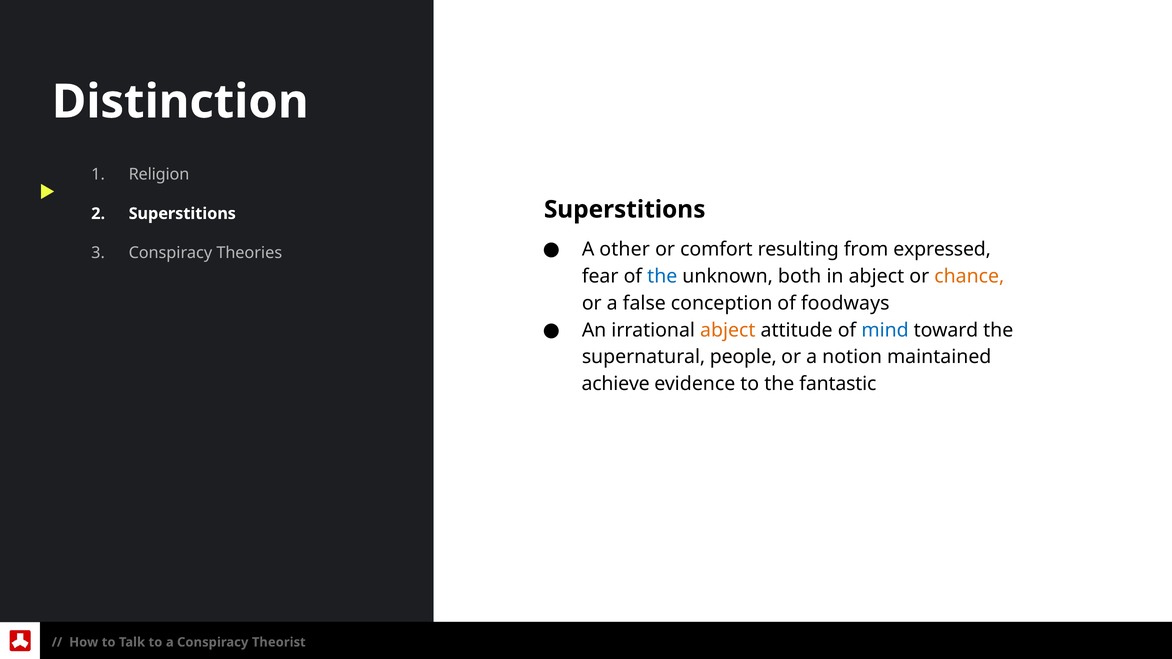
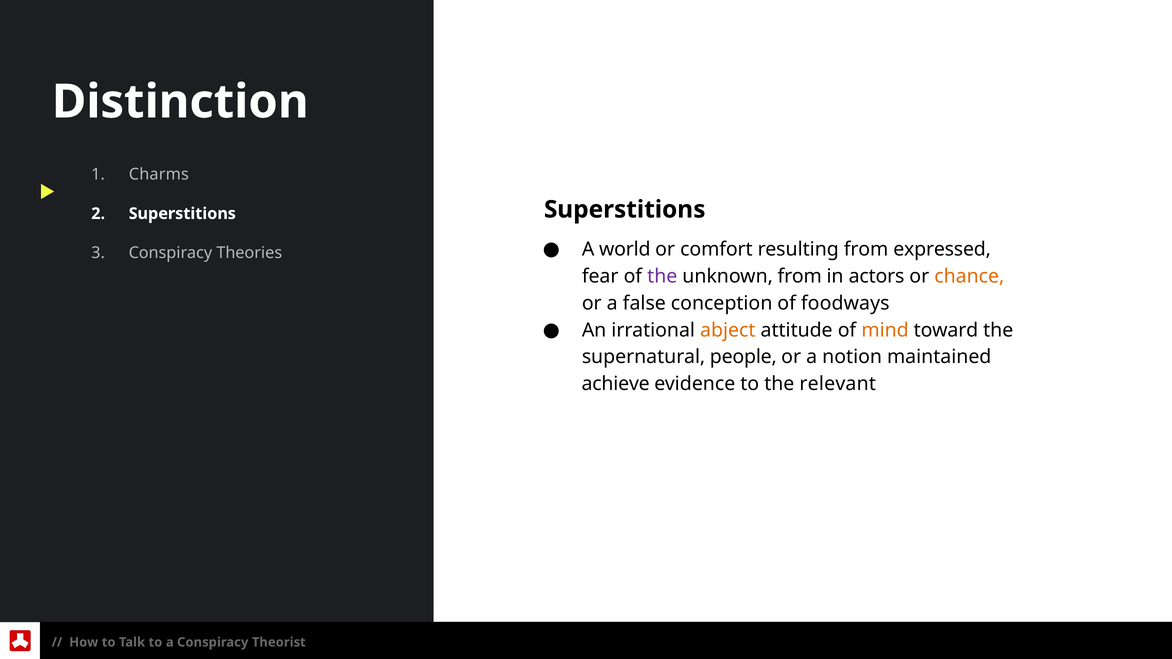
Religion: Religion -> Charms (159, 175)
other: other -> world (625, 249)
the colour: blue -> purple (662, 276)
unknown both: both -> from (800, 276)
in abject: abject -> actors (877, 276)
mind colour: blue -> orange (885, 330)
fantastic: fantastic -> relevant (838, 384)
